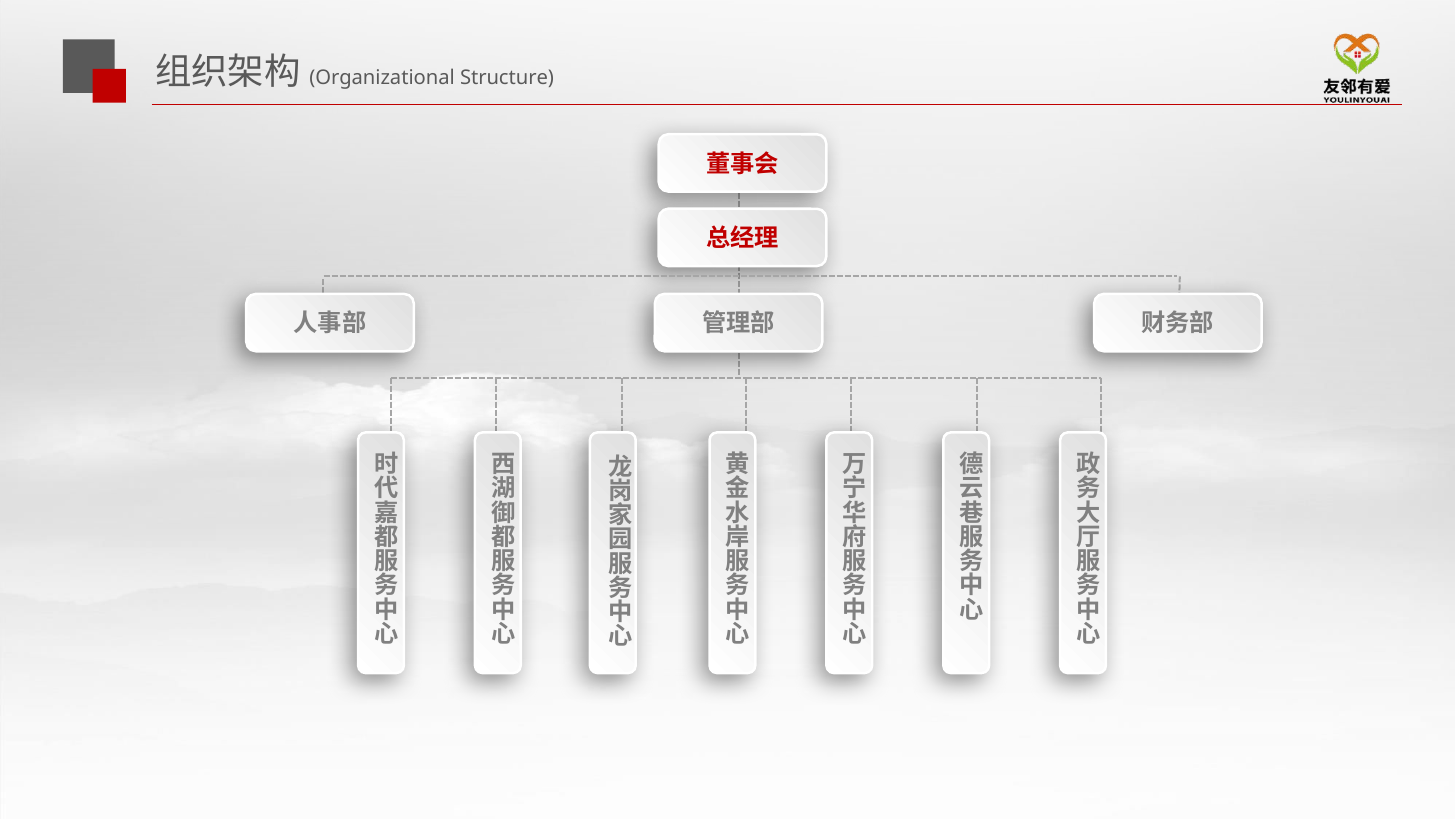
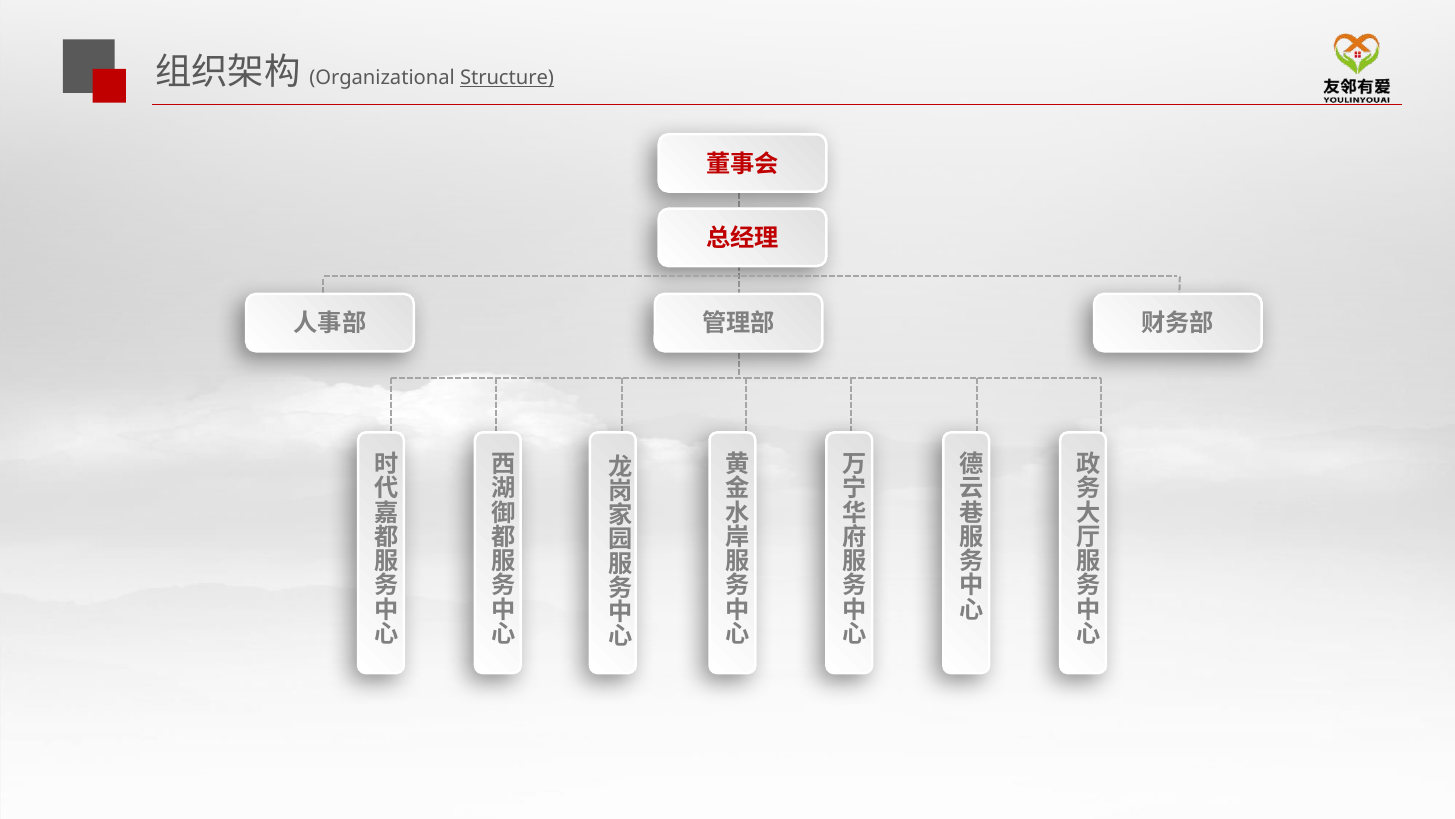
Structure underline: none -> present (507, 78)
